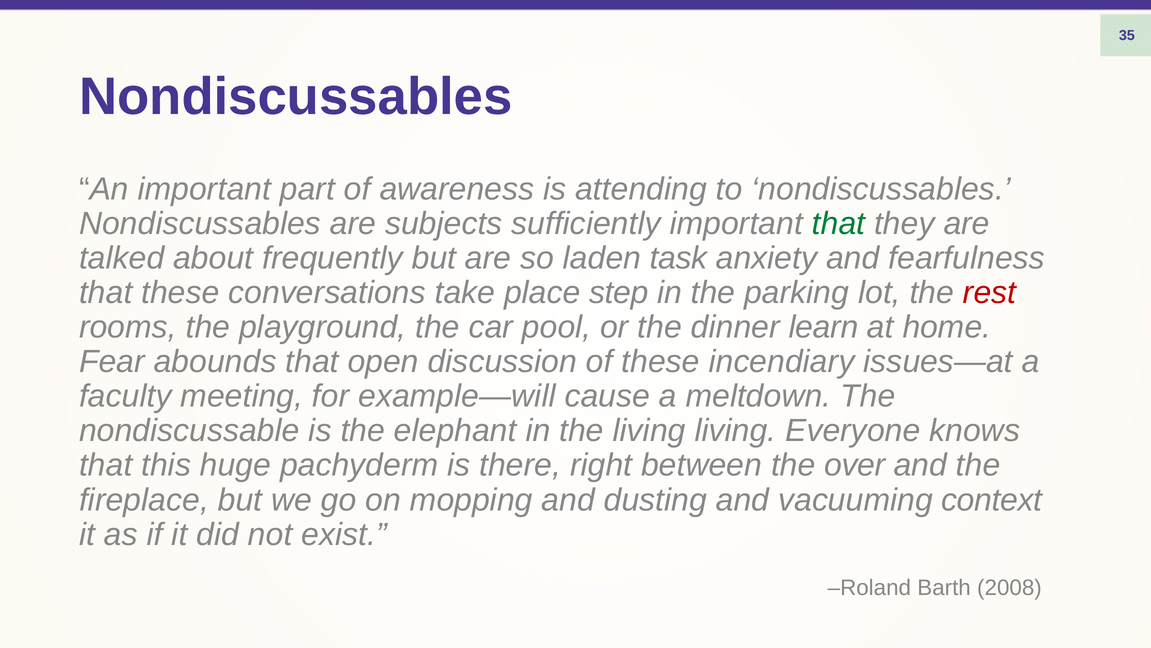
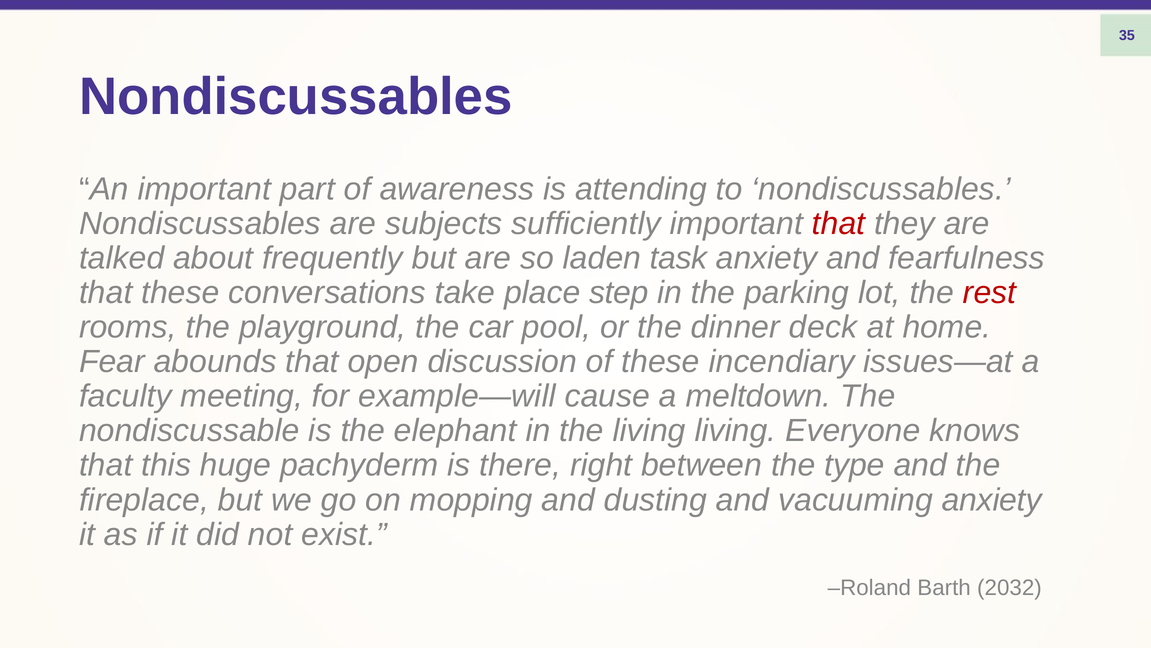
that colour: green -> red (839, 223)
learn: learn -> deck (823, 327)
over: over -> type (855, 465)
vacuuming context: context -> anxiety (992, 500)
2008: 2008 -> 2032 (1009, 587)
